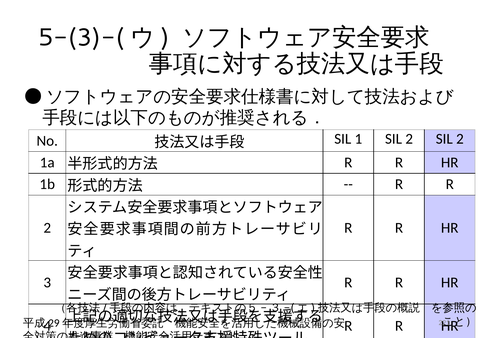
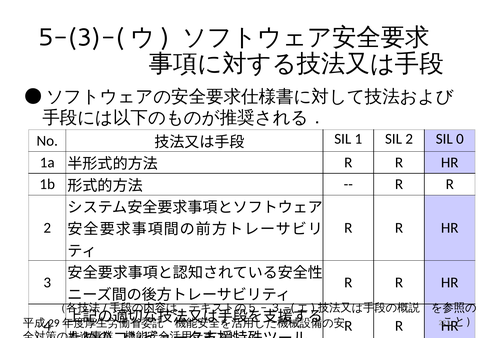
2 SIL 2: 2 -> 0 (460, 139)
